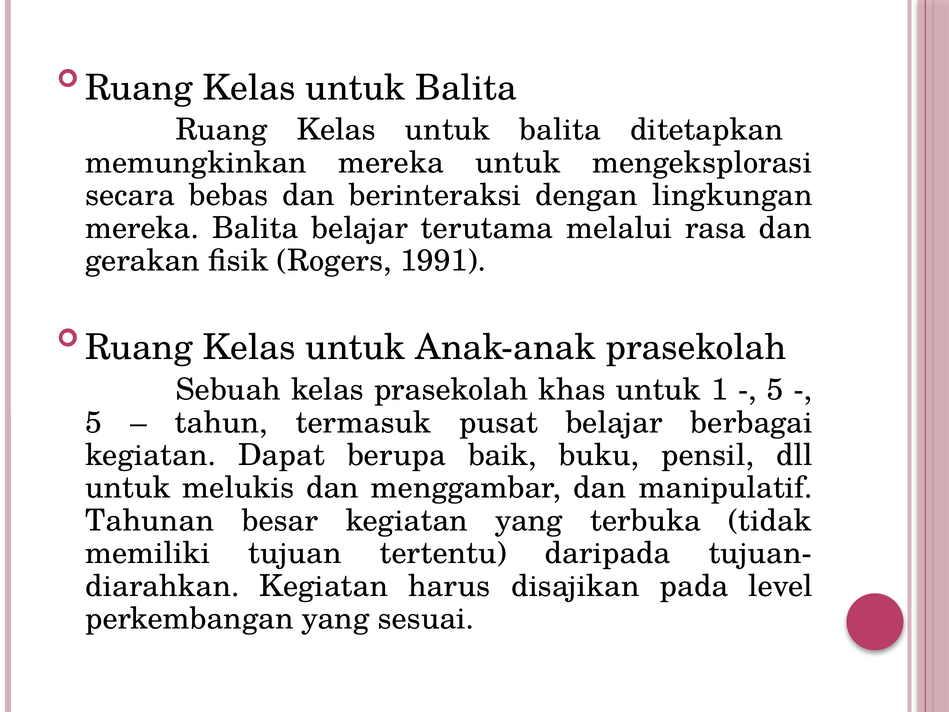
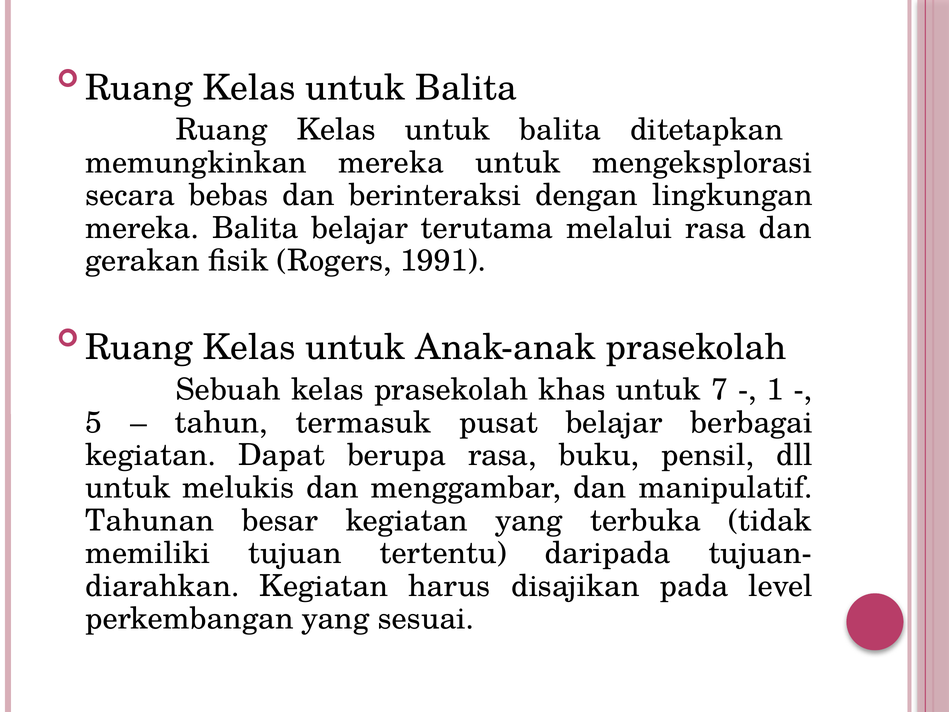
1: 1 -> 7 (720, 390)
5: 5 -> 1 (775, 390)
berupa baik: baik -> rasa (502, 455)
